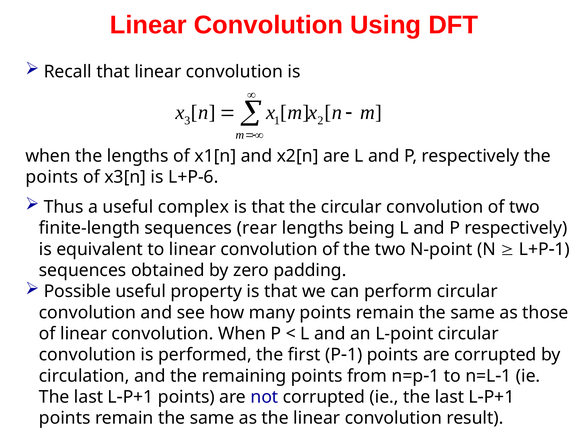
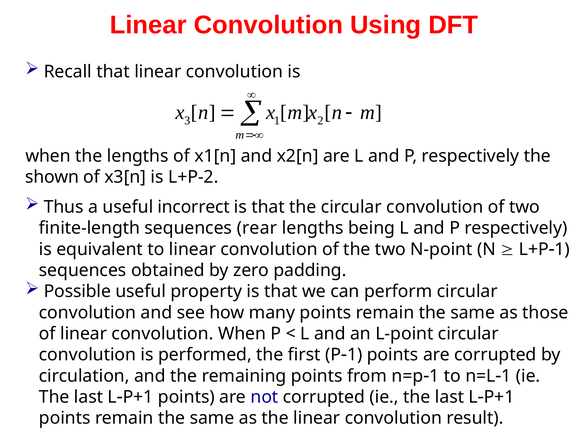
points: points -> shown (52, 177)
L+P-6: L+P-6 -> L+P-2 (193, 177)
complex: complex -> incorrect (194, 207)
